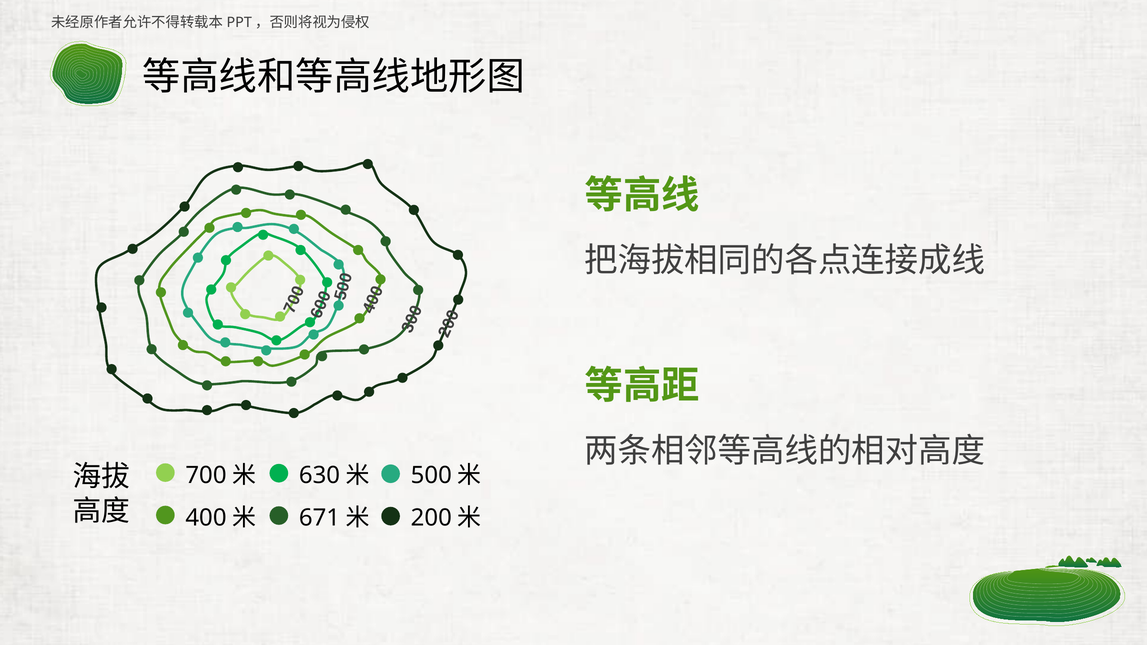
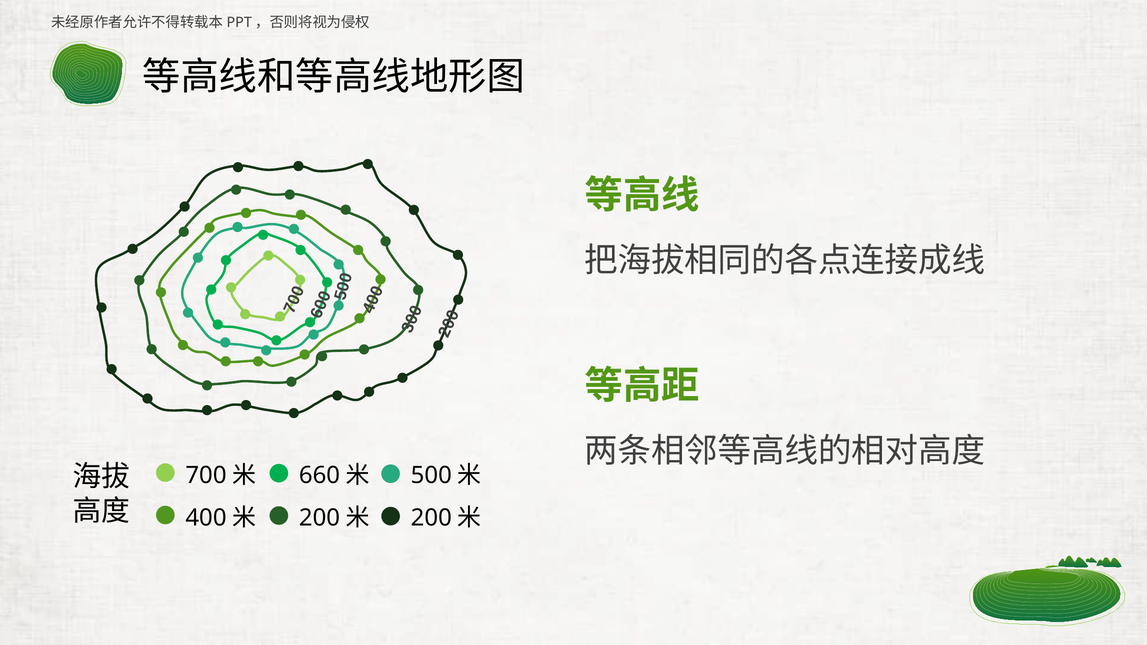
630: 630 -> 660 (320, 475)
671: 671 -> 200 (320, 518)
